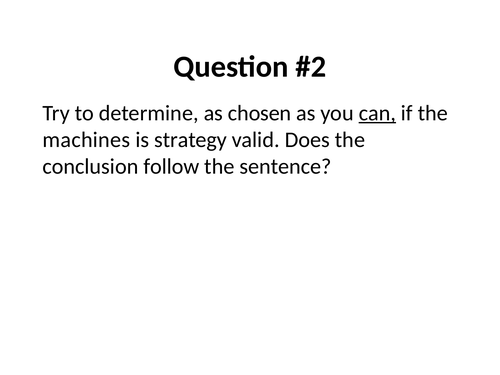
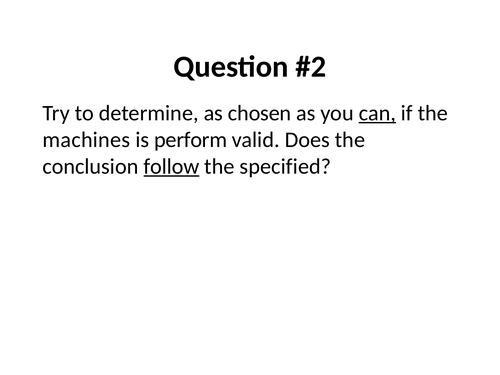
strategy: strategy -> perform (191, 140)
follow underline: none -> present (171, 167)
sentence: sentence -> specified (285, 167)
